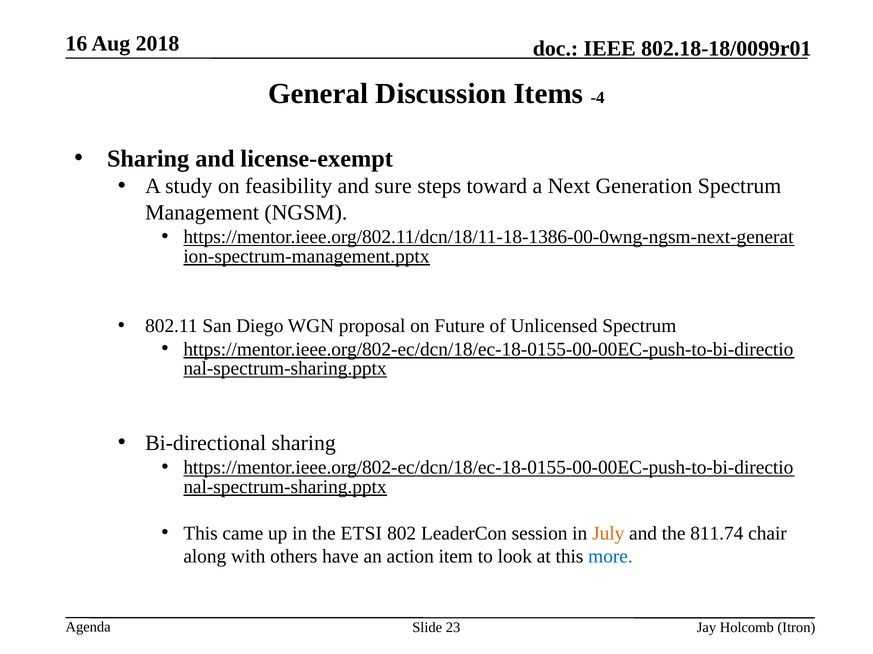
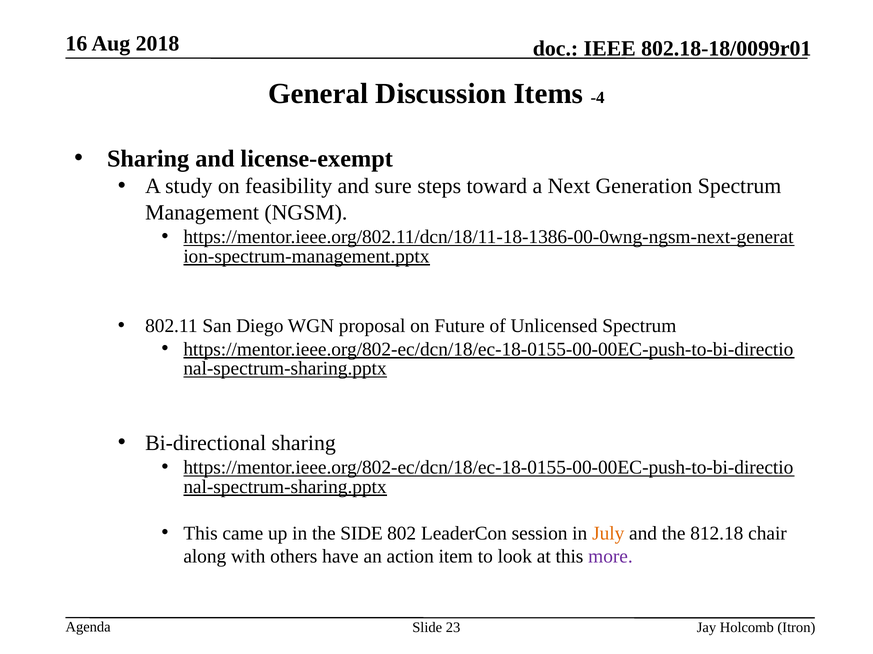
ETSI: ETSI -> SIDE (362, 534)
811.74: 811.74 -> 812.18 (717, 534)
more colour: blue -> purple (610, 557)
